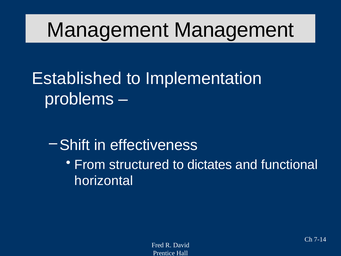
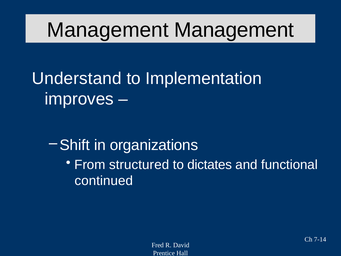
Established: Established -> Understand (77, 78)
problems: problems -> improves (79, 99)
effectiveness: effectiveness -> organizations (154, 145)
horizontal: horizontal -> continued (104, 181)
